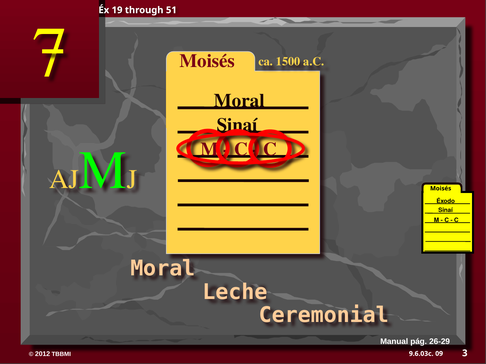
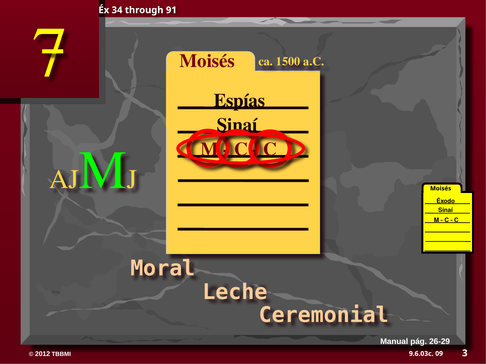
19: 19 -> 34 (117, 10)
51: 51 -> 91 (171, 10)
Moral: Moral -> Espías (239, 101)
